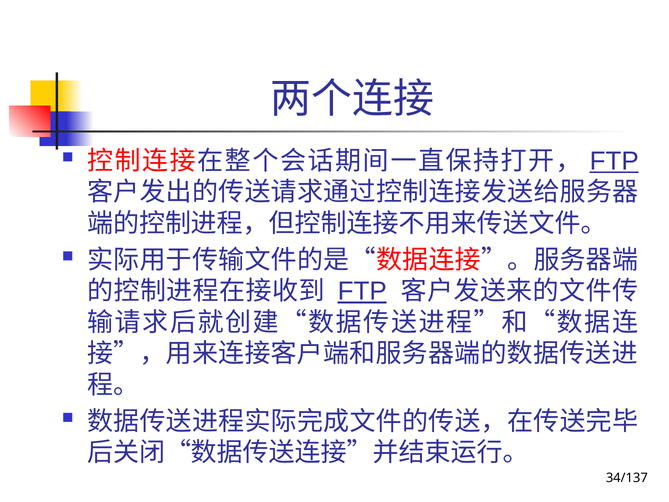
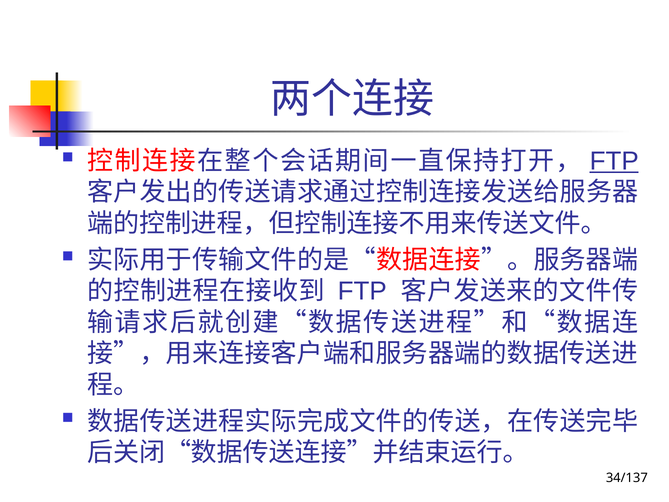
FTP underline: present -> none (362, 291)
